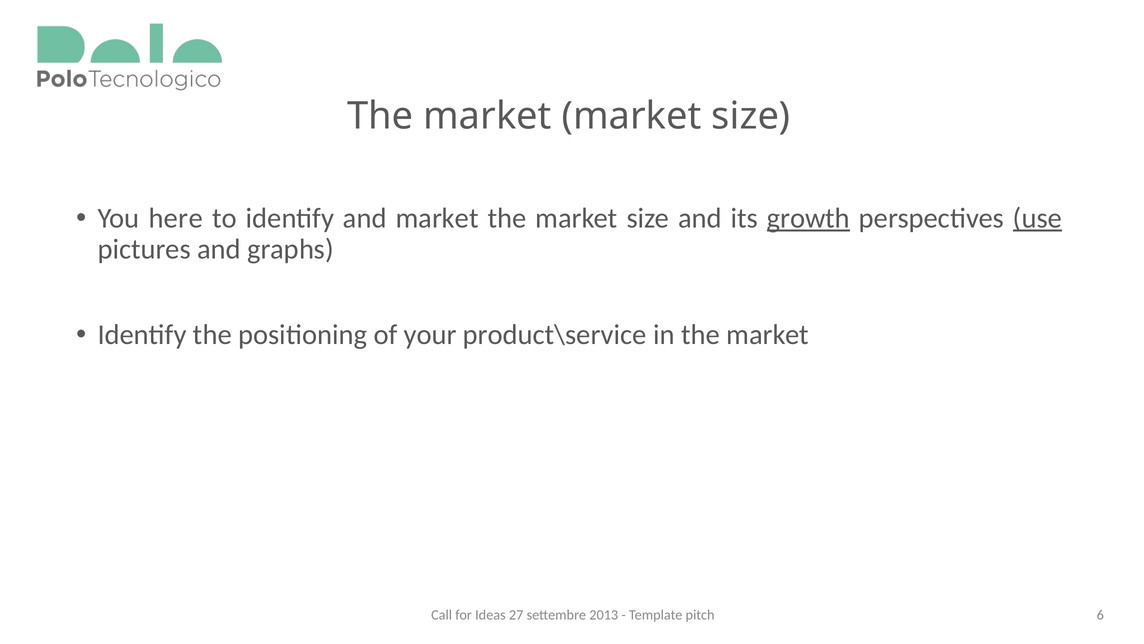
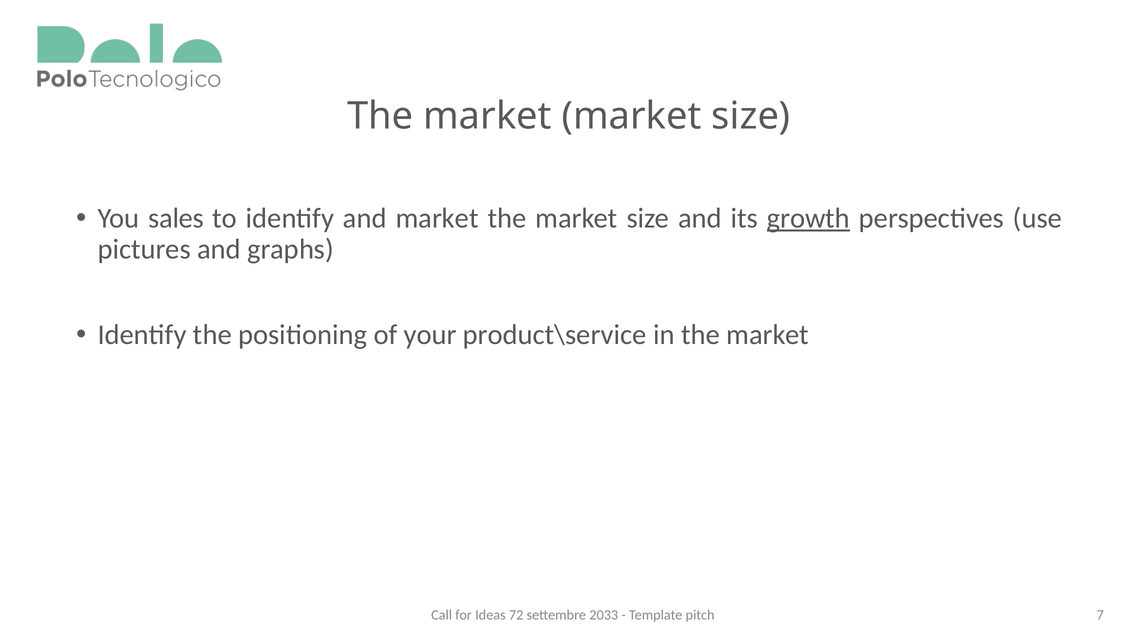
here: here -> sales (176, 218)
use underline: present -> none (1037, 218)
27: 27 -> 72 (516, 614)
2013: 2013 -> 2033 (604, 614)
6: 6 -> 7 (1100, 614)
